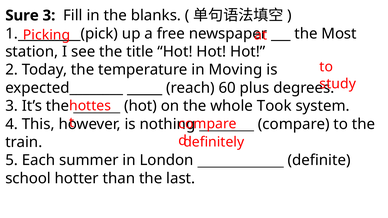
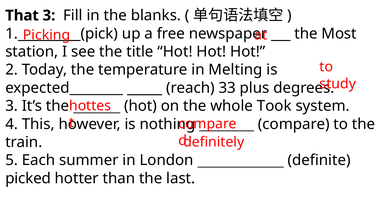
Sure: Sure -> That (22, 16)
Moving: Moving -> Melting (235, 70)
60: 60 -> 33 (227, 88)
school: school -> picked (28, 179)
